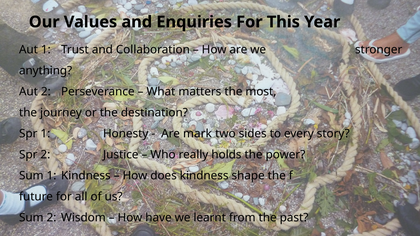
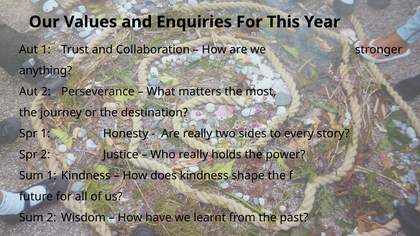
Are mark: mark -> really (198, 134)
